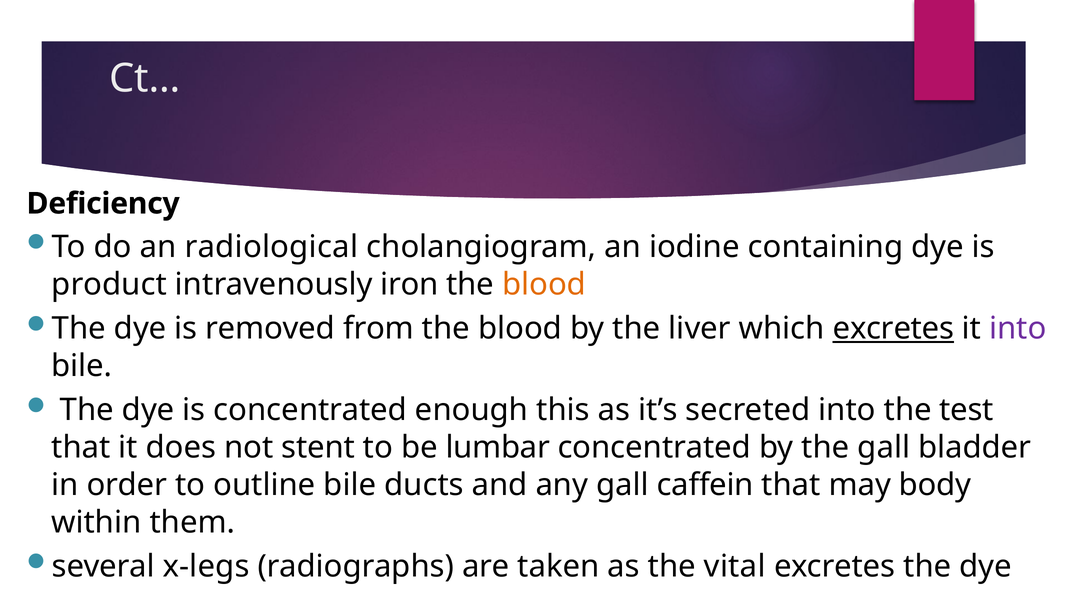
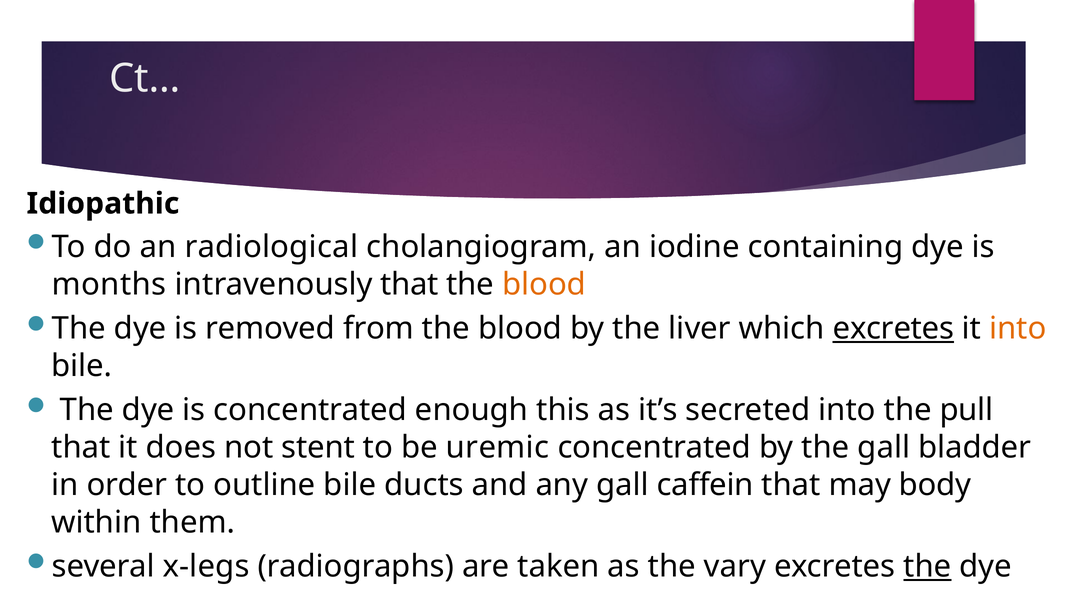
Deficiency: Deficiency -> Idiopathic (103, 204)
product: product -> months (109, 284)
intravenously iron: iron -> that (409, 284)
into colour: purple -> orange (1018, 329)
test: test -> pull (966, 410)
lumbar: lumbar -> uremic (497, 447)
vital: vital -> vary (735, 566)
the underline: none -> present (927, 566)
